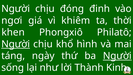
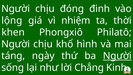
ngơi: ngơi -> lộng (12, 20)
khiêm: khiêm -> nhiệm (76, 20)
Người underline: present -> none (16, 44)
Thành: Thành -> Chẳng (89, 67)
